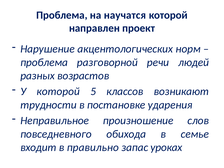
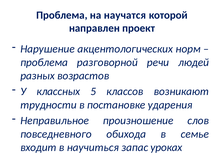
У которой: которой -> классных (58, 91)
правильно: правильно -> научиться (93, 147)
